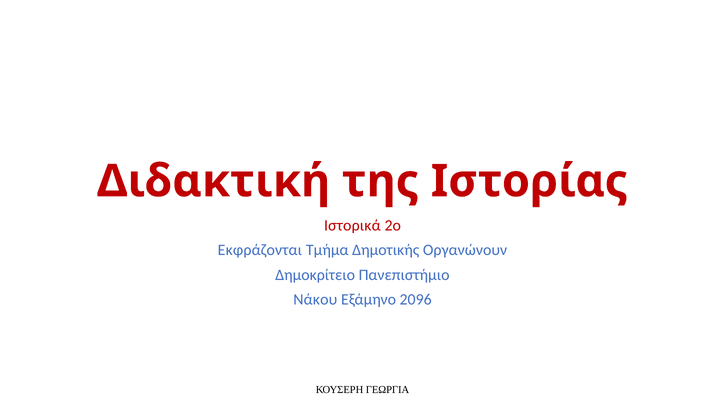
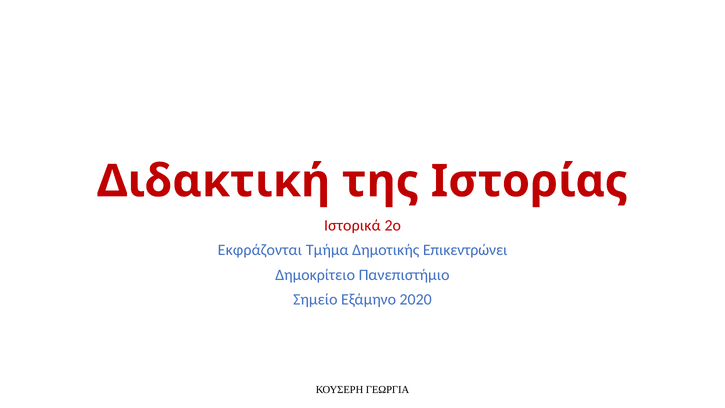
Οργανώνουν: Οργανώνουν -> Επικεντρώνει (465, 250)
Νάκου: Νάκου -> Σημείο (315, 299)
2096: 2096 -> 2020 (416, 299)
